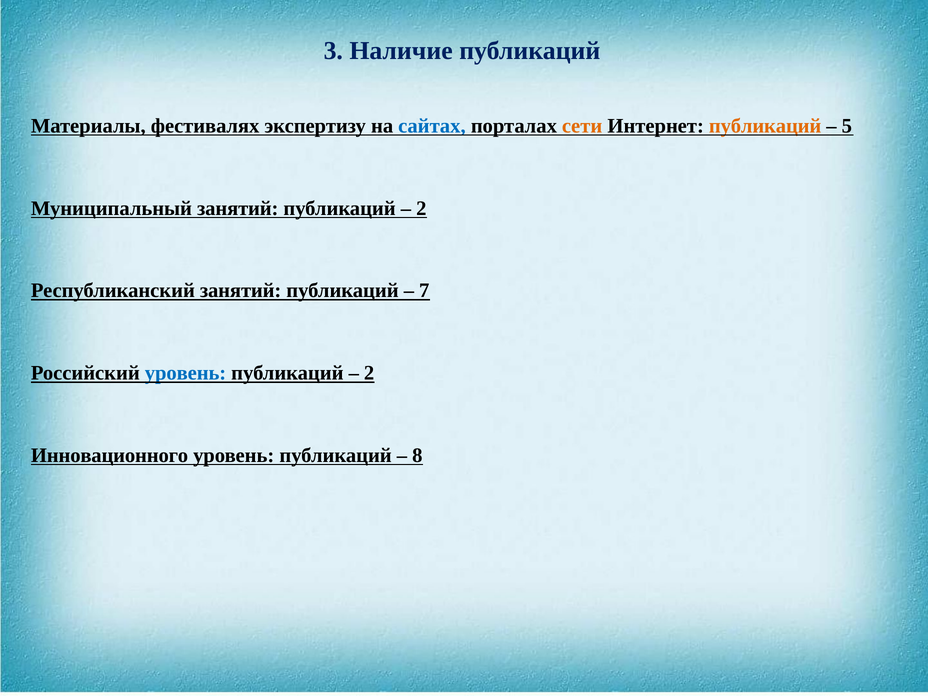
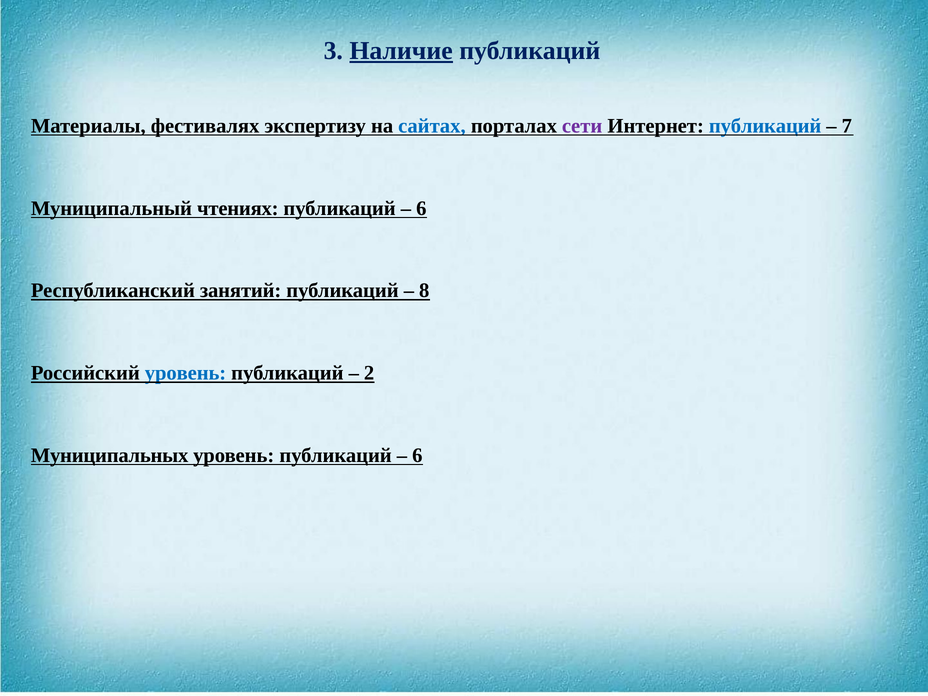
Наличие underline: none -> present (401, 51)
сети colour: orange -> purple (582, 126)
публикаций colour: orange -> blue (765, 126)
5: 5 -> 7 (847, 126)
Муниципальный занятий: занятий -> чтениях (238, 208)
2: 2 -> 6 (421, 208)
7: 7 -> 8 (424, 291)
Инновационного: Инновационного -> Муниципальных (110, 456)
8: 8 -> 6 (417, 456)
